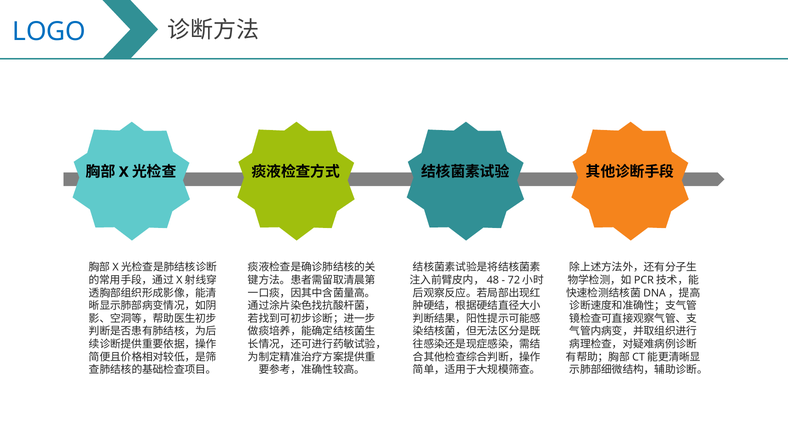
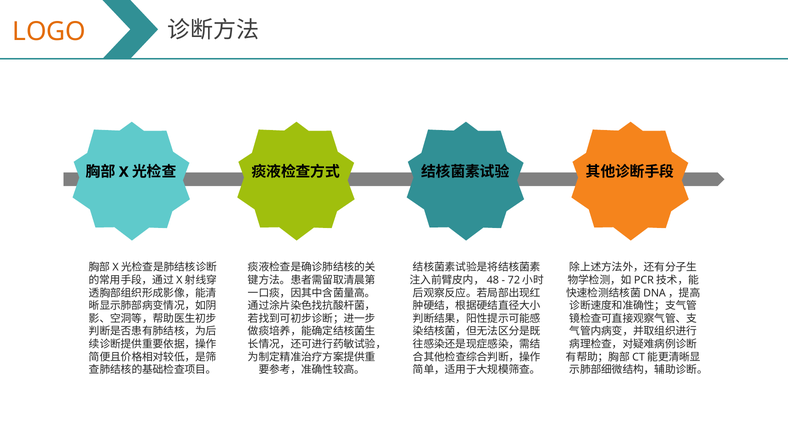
LOGO colour: blue -> orange (49, 32)
